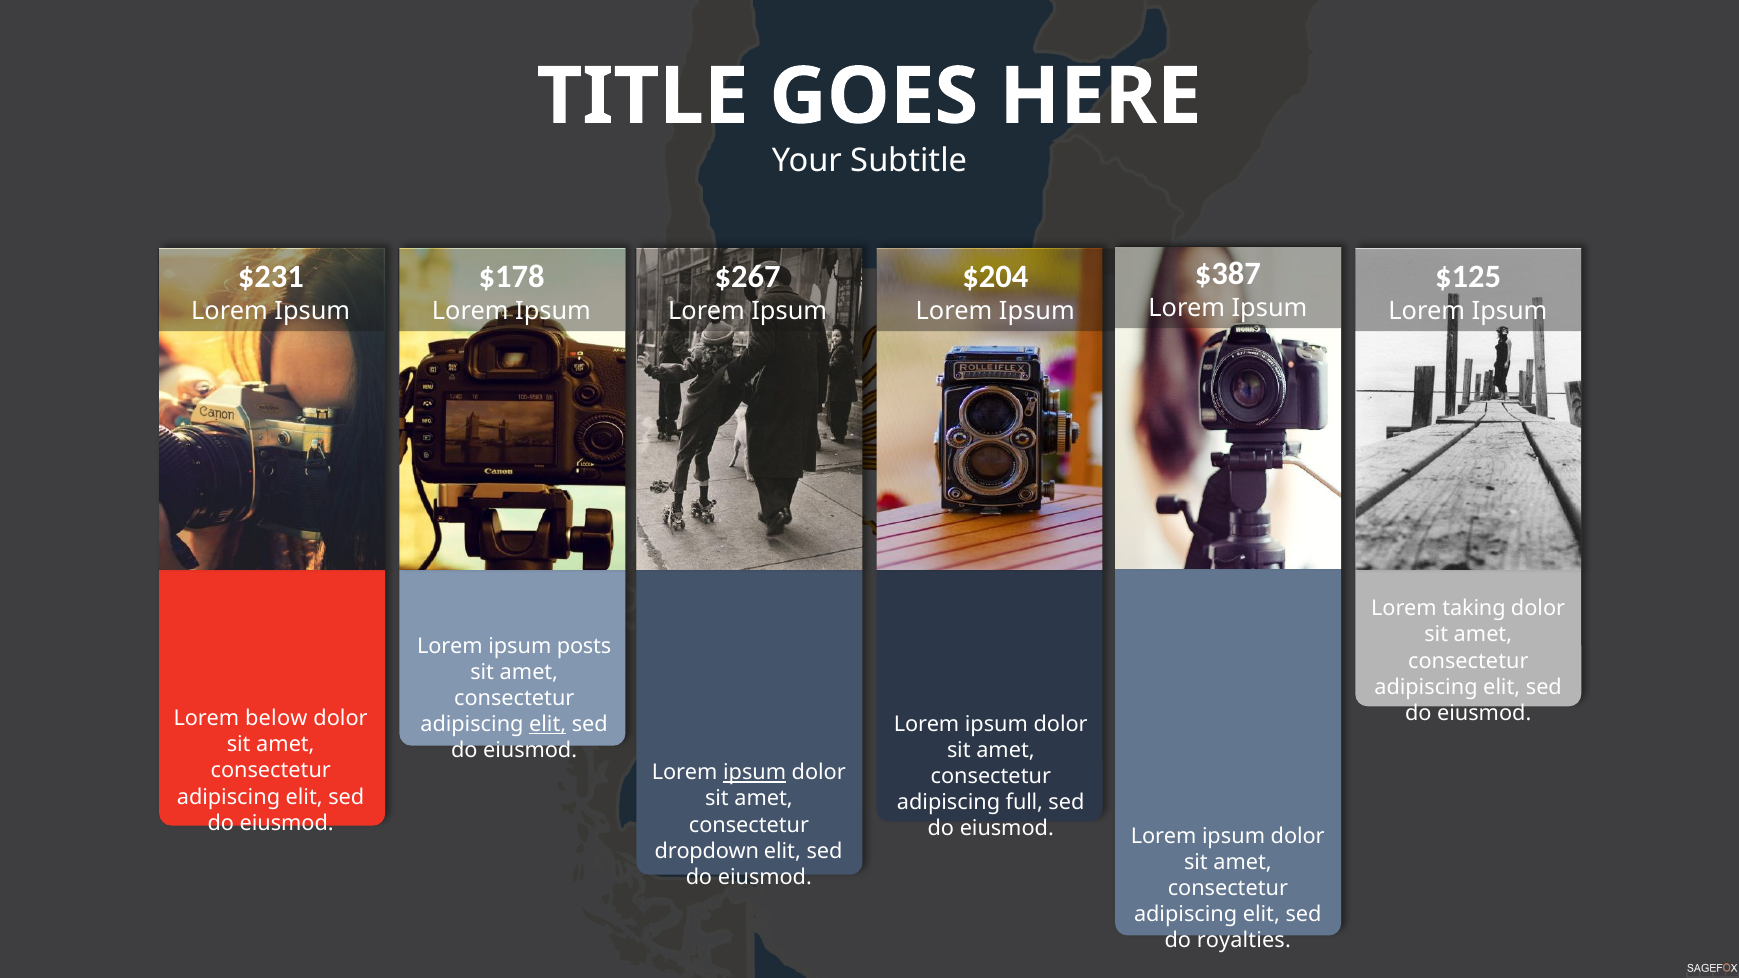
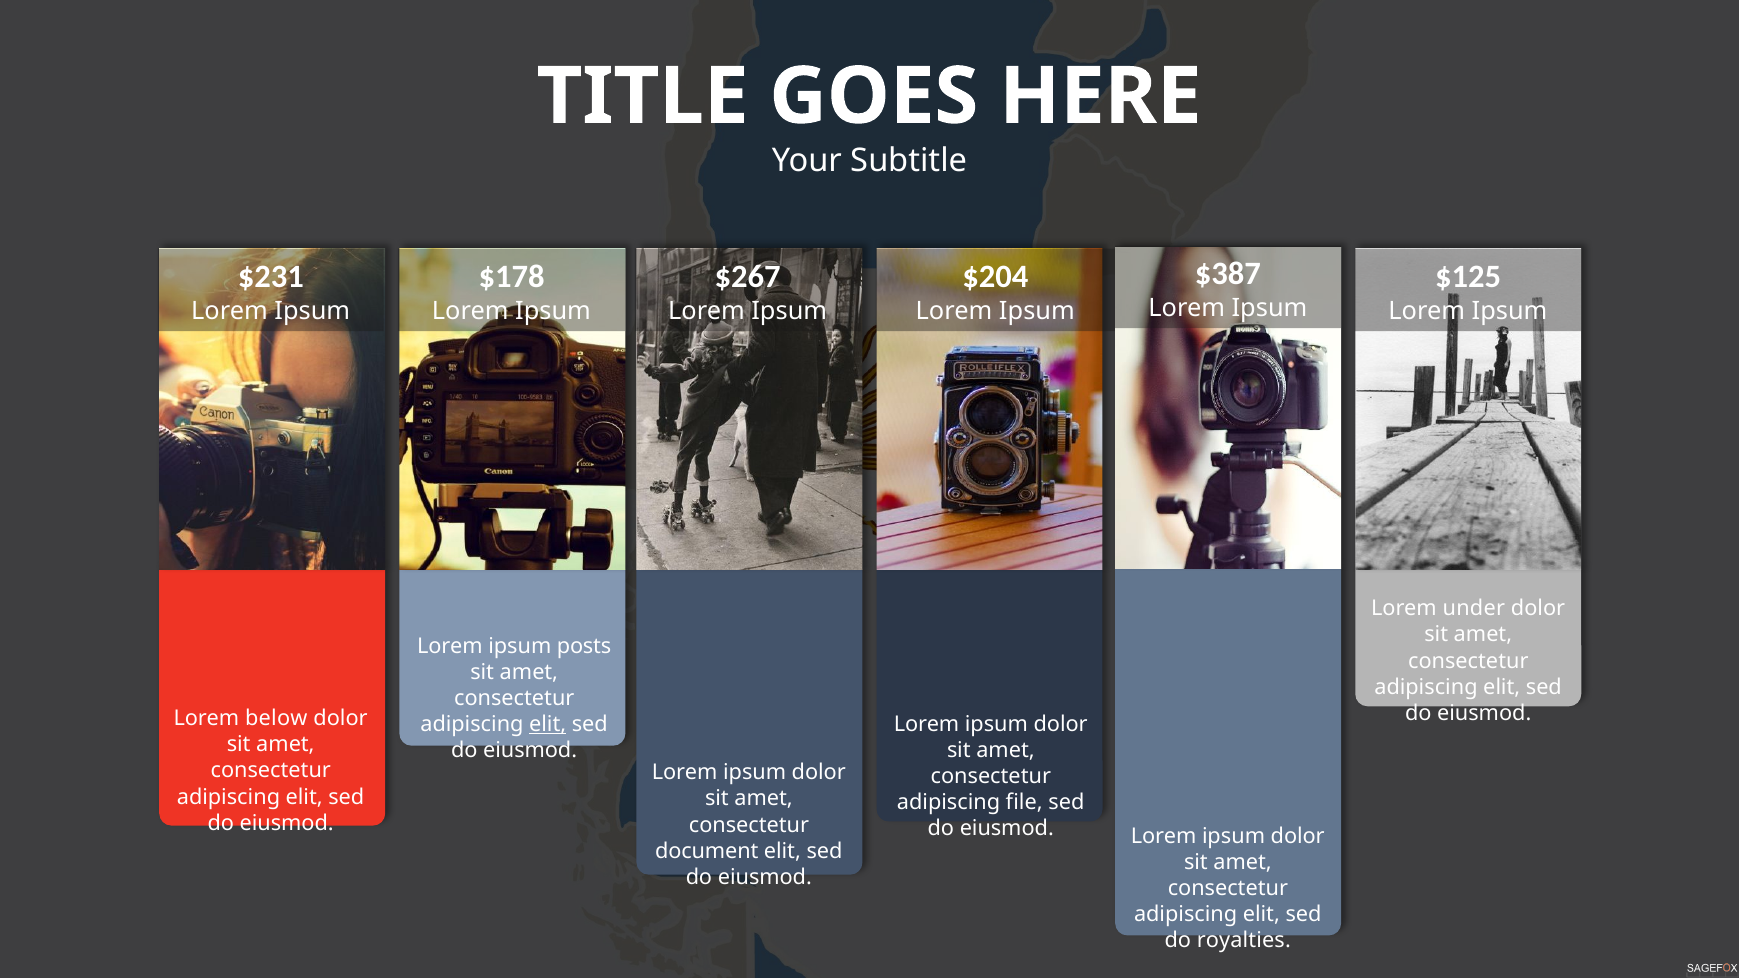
taking: taking -> under (1474, 609)
ipsum underline: present -> none (755, 773)
full: full -> file (1024, 802)
dropdown: dropdown -> document (707, 851)
